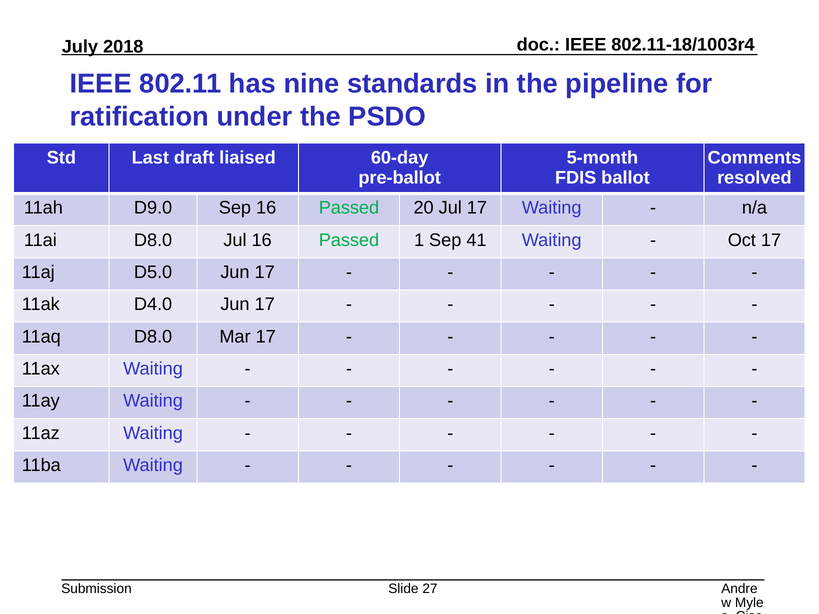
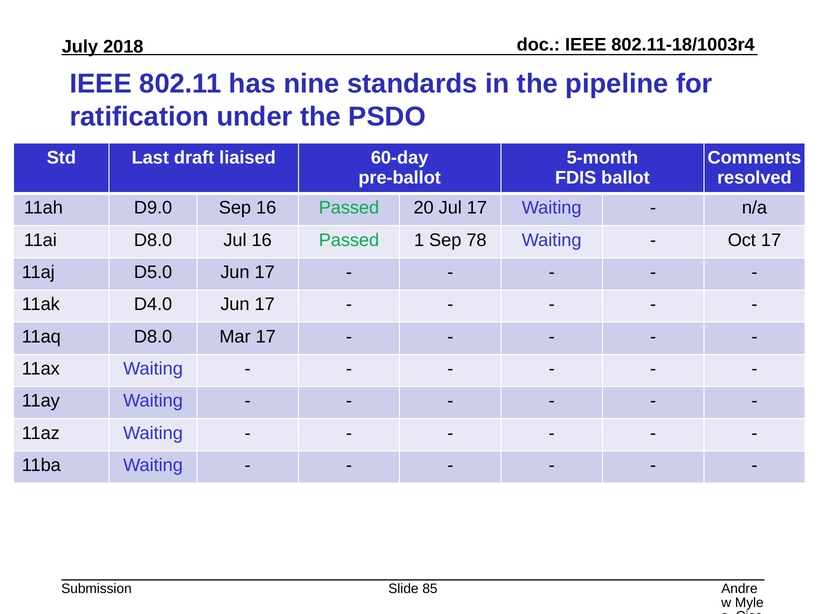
41: 41 -> 78 (476, 240)
27: 27 -> 85 (430, 589)
